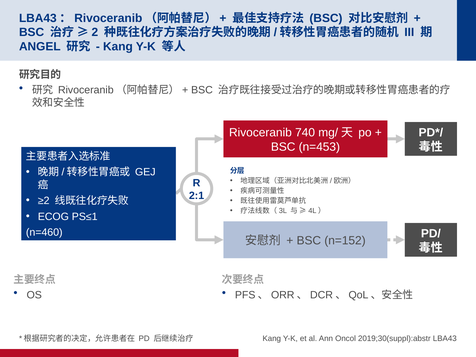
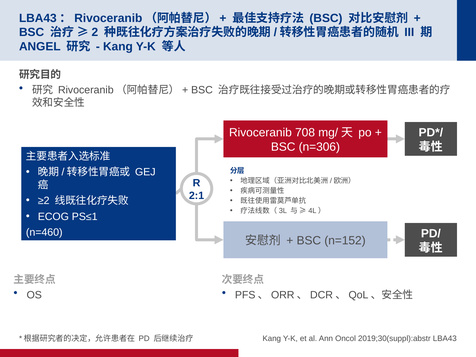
740: 740 -> 708 (305, 133)
n=453: n=453 -> n=306 (319, 147)
